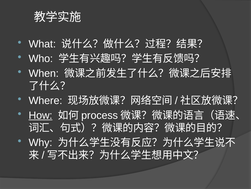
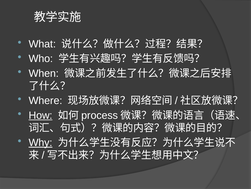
Why underline: none -> present (41, 142)
